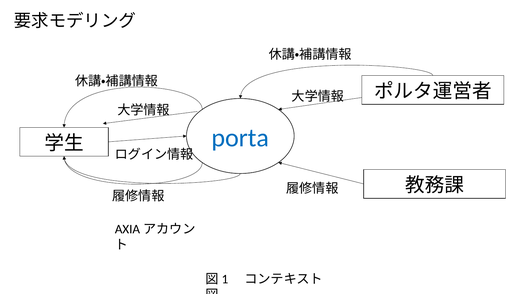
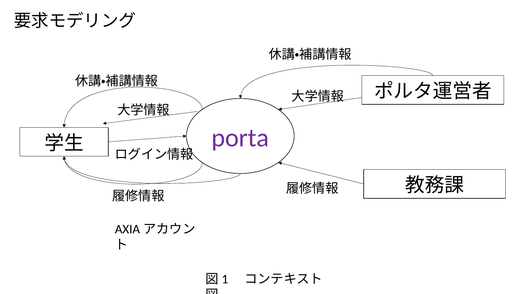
porta colour: blue -> purple (240, 138)
